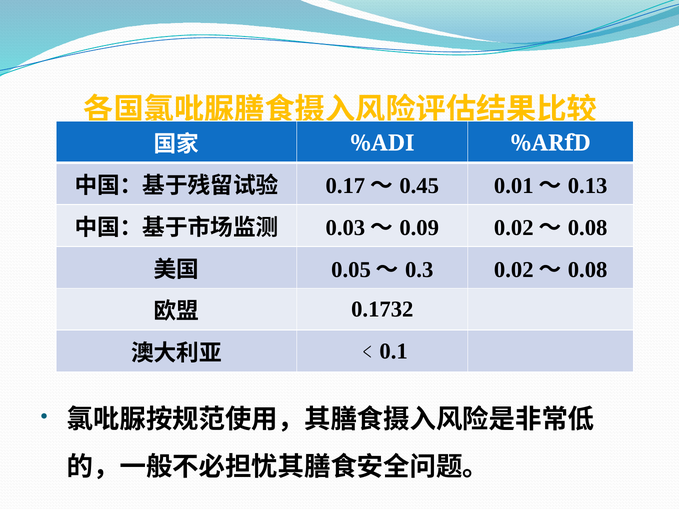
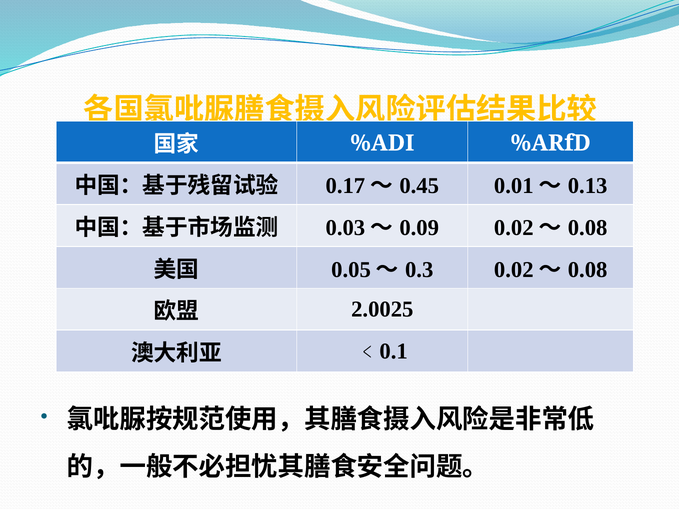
0.1732: 0.1732 -> 2.0025 (382, 309)
